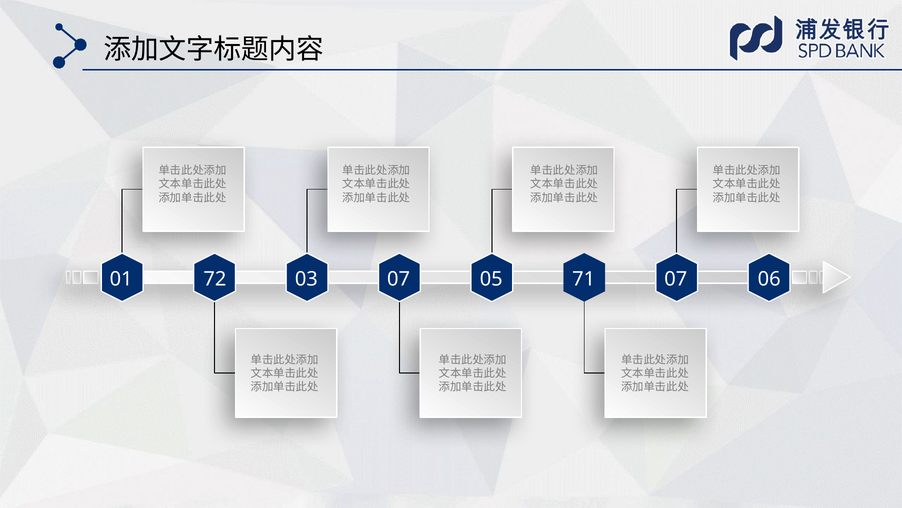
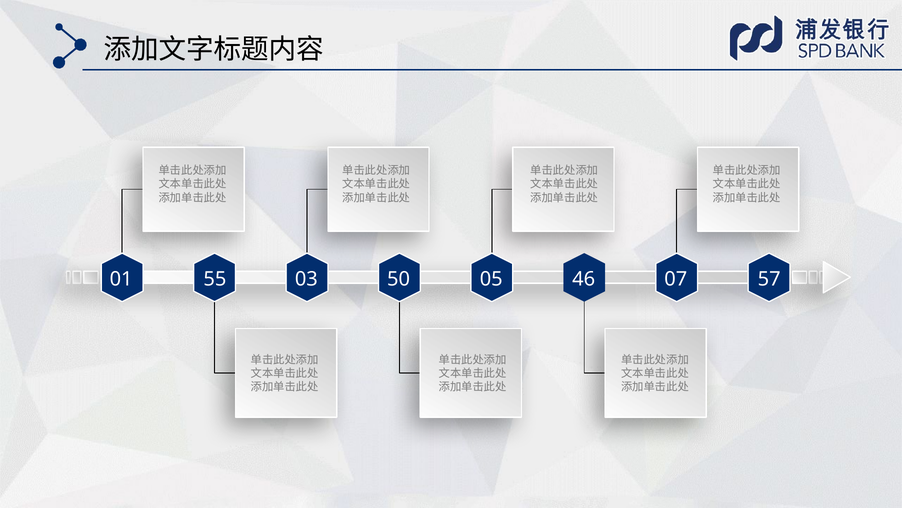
72: 72 -> 55 (215, 279)
03 07: 07 -> 50 (399, 279)
71: 71 -> 46 (584, 279)
06: 06 -> 57 (769, 279)
